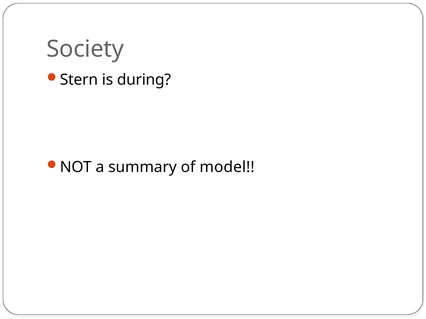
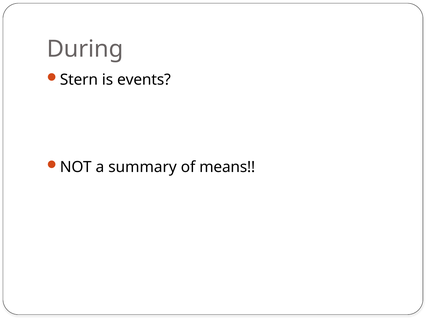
Society: Society -> During (85, 49)
during: during -> events (144, 80)
model: model -> means (227, 167)
